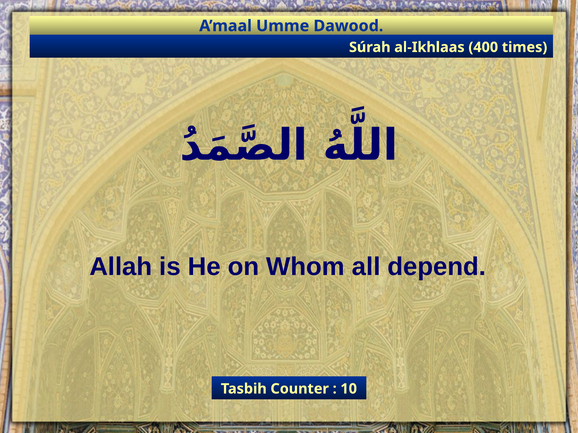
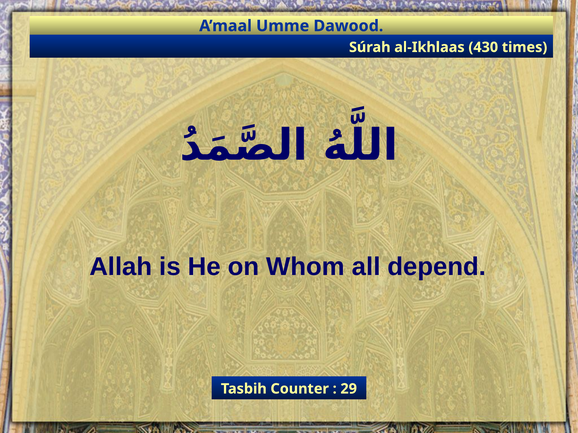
400: 400 -> 430 (483, 47)
10: 10 -> 29 (349, 389)
